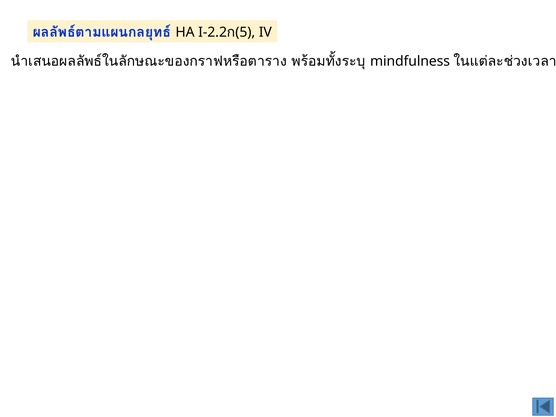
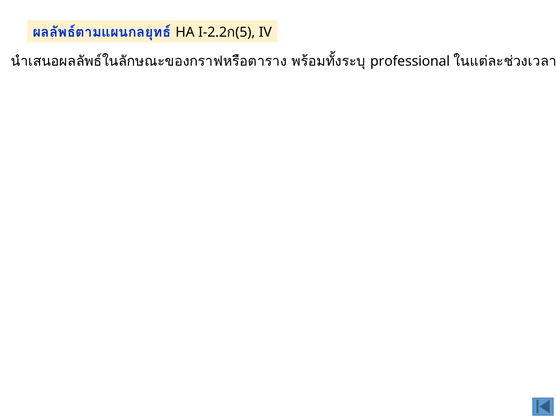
mindfulness: mindfulness -> professional (410, 61)
